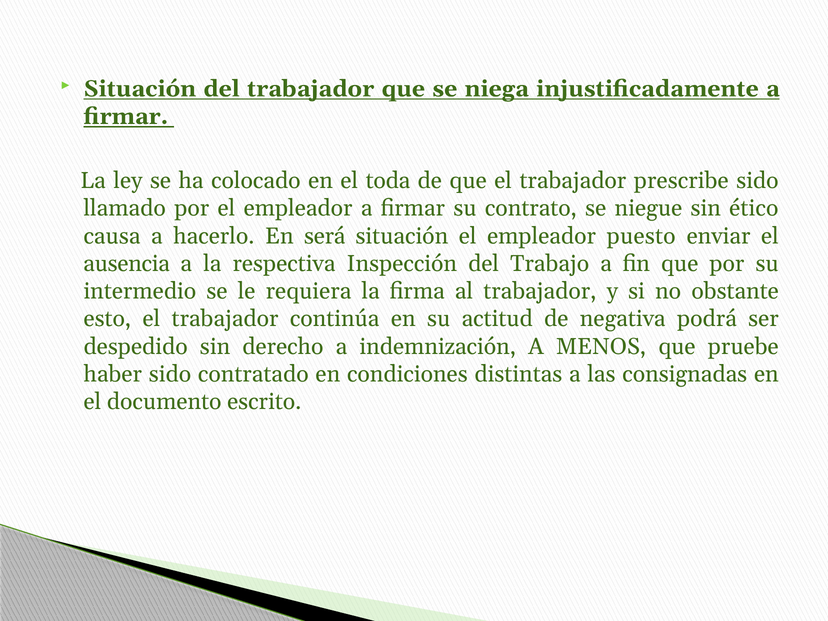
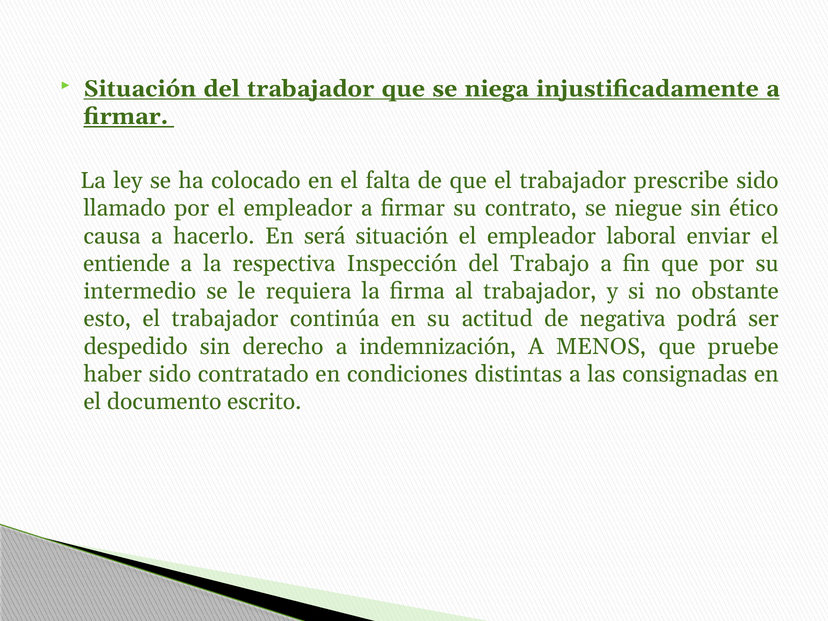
toda: toda -> falta (388, 181)
puesto: puesto -> laboral (641, 236)
ausencia: ausencia -> entiende (127, 264)
